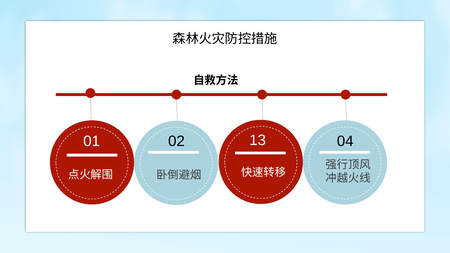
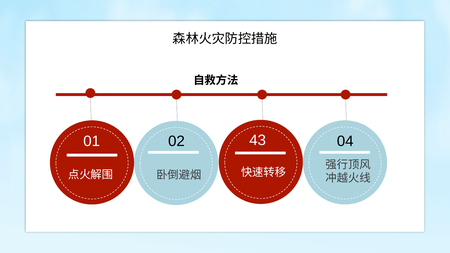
13: 13 -> 43 (258, 140)
